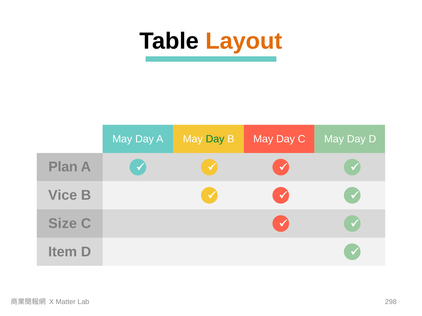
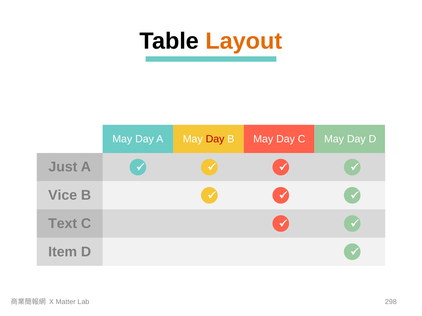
Day colour: green -> red (215, 139)
Plan: Plan -> Just (63, 167)
Size: Size -> Text (63, 224)
